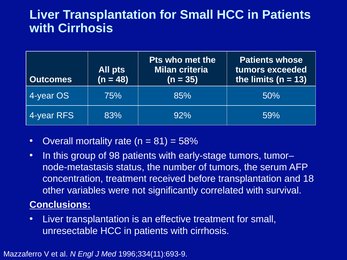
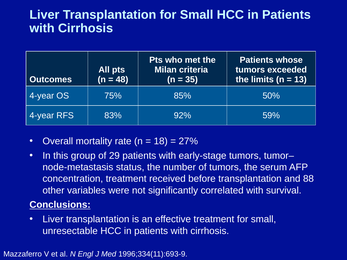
81: 81 -> 18 (161, 141)
58%: 58% -> 27% (188, 141)
98: 98 -> 29 (114, 156)
18: 18 -> 88 (308, 179)
